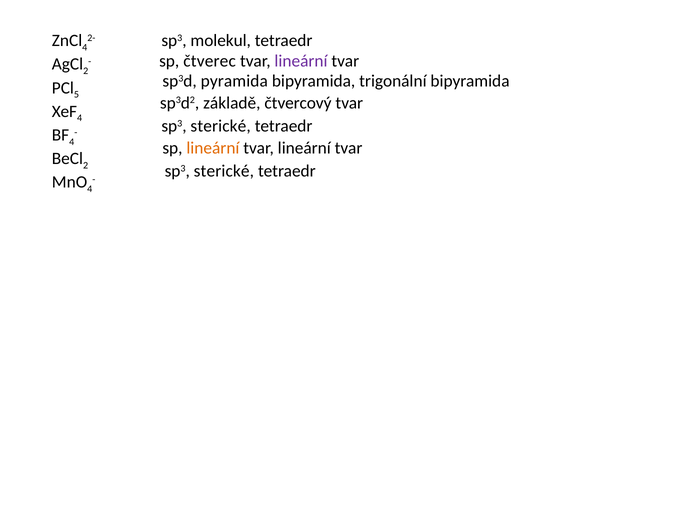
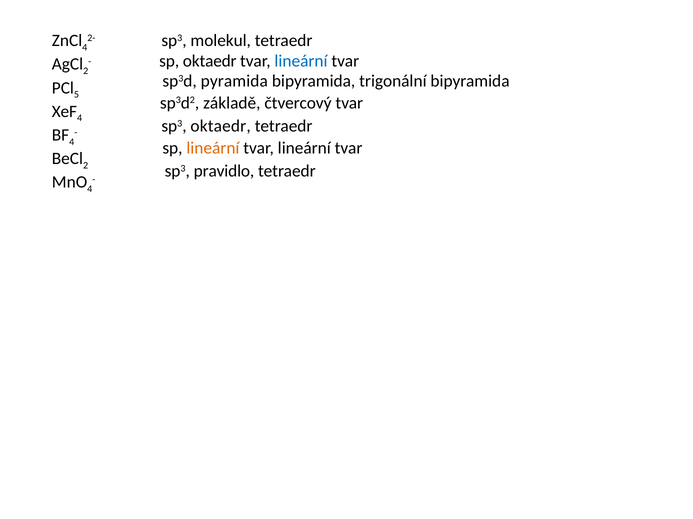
sp čtverec: čtverec -> oktaedr (210, 61)
lineární colour: purple -> blue (301, 61)
sterické: sterické -> oktaedr (221, 126)
sterické: sterické -> pravidlo (224, 171)
